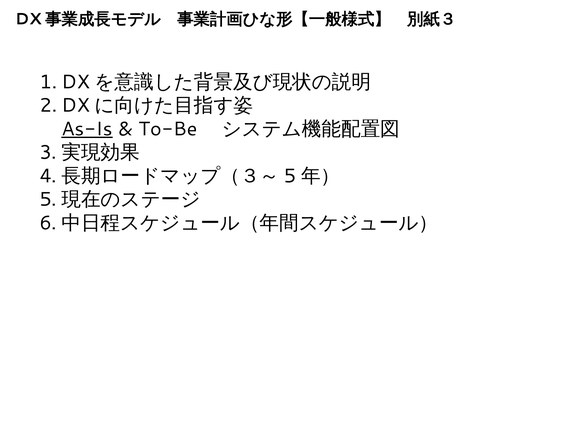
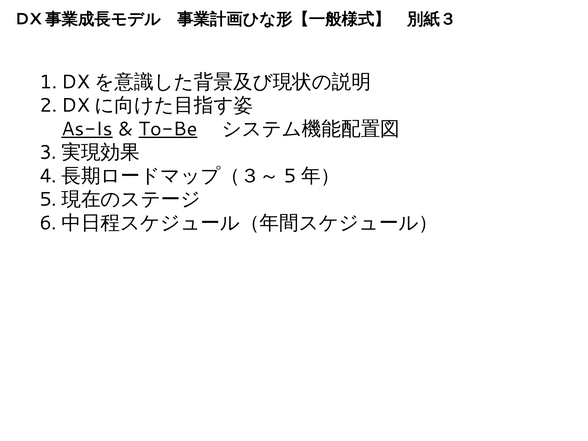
To-Be underline: none -> present (168, 129)
